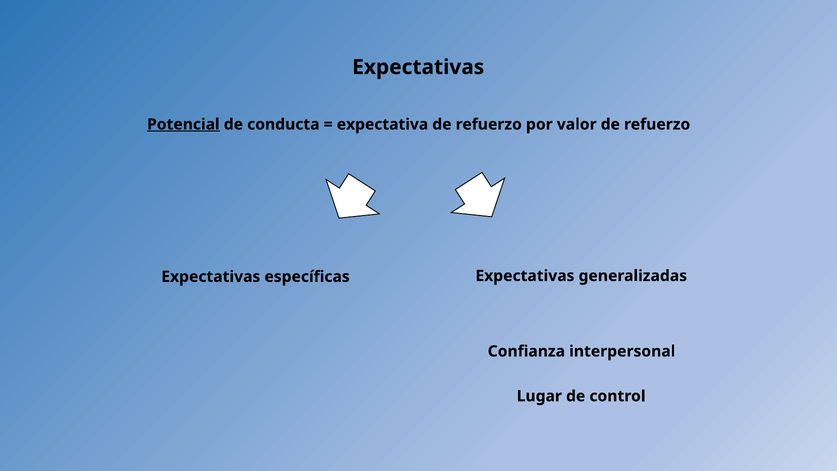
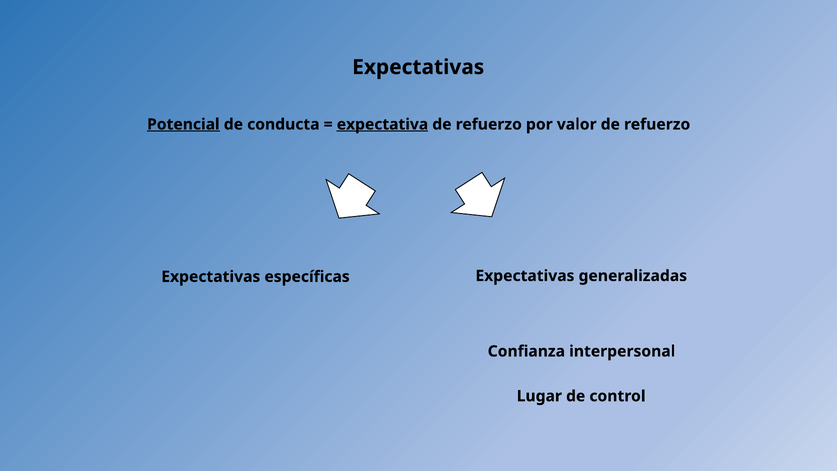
expectativa underline: none -> present (382, 124)
